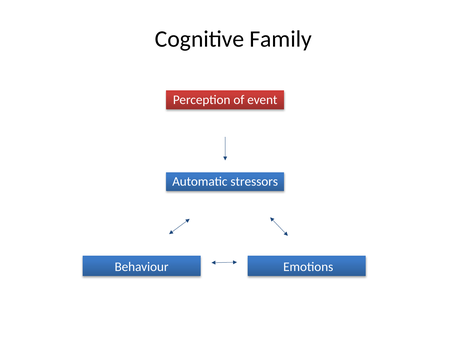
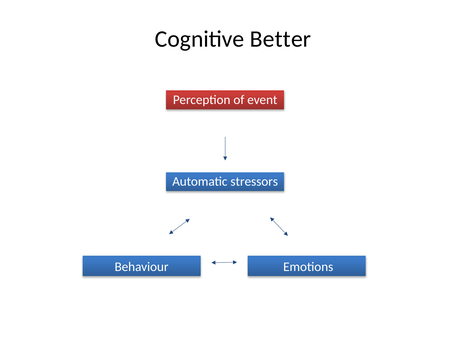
Family: Family -> Better (280, 39)
